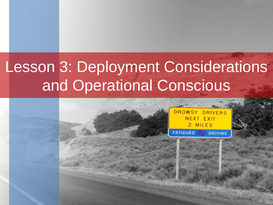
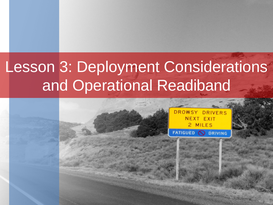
Conscious: Conscious -> Readiband (194, 85)
